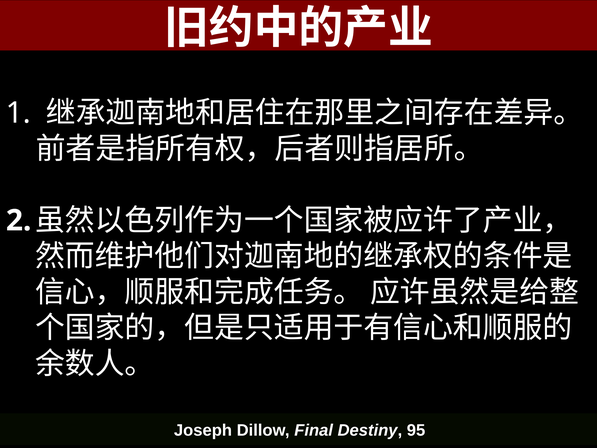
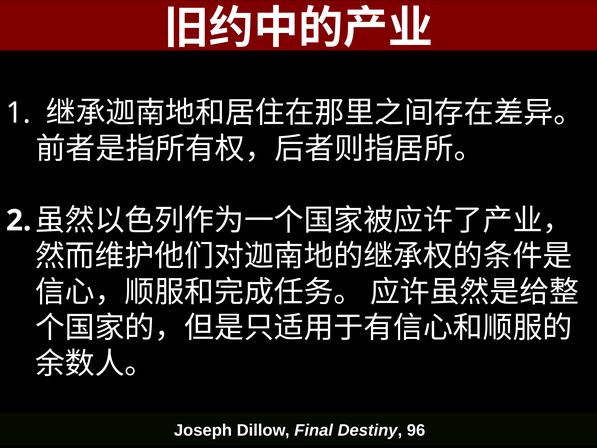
95: 95 -> 96 (416, 430)
